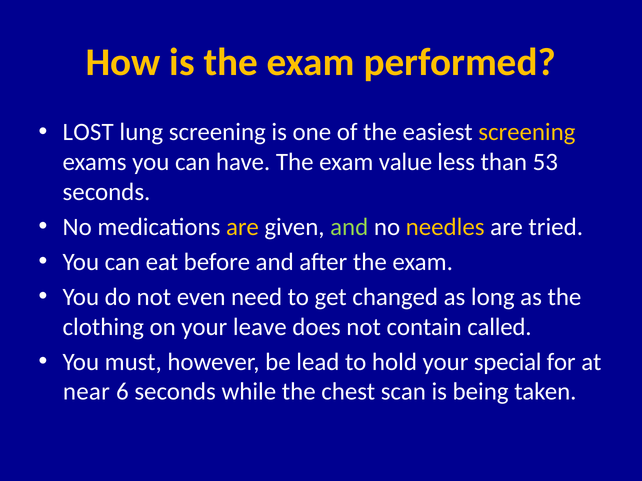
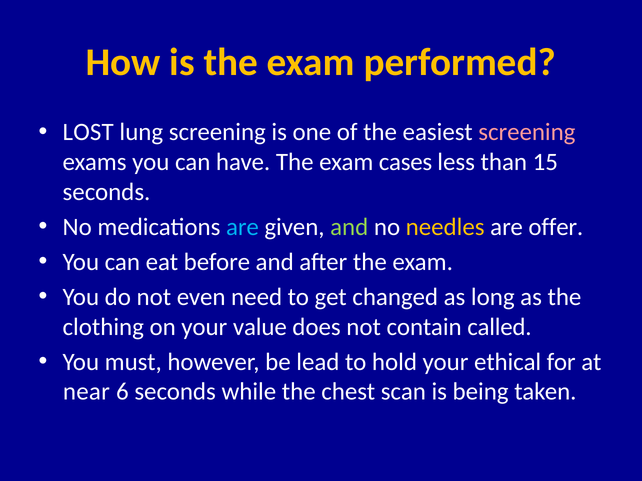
screening colour: yellow -> pink (527, 132)
value: value -> cases (405, 162)
53: 53 -> 15 (545, 162)
are colour: yellow -> light blue (242, 227)
tried: tried -> offer (556, 227)
leave: leave -> value (260, 327)
special: special -> ethical (508, 362)
